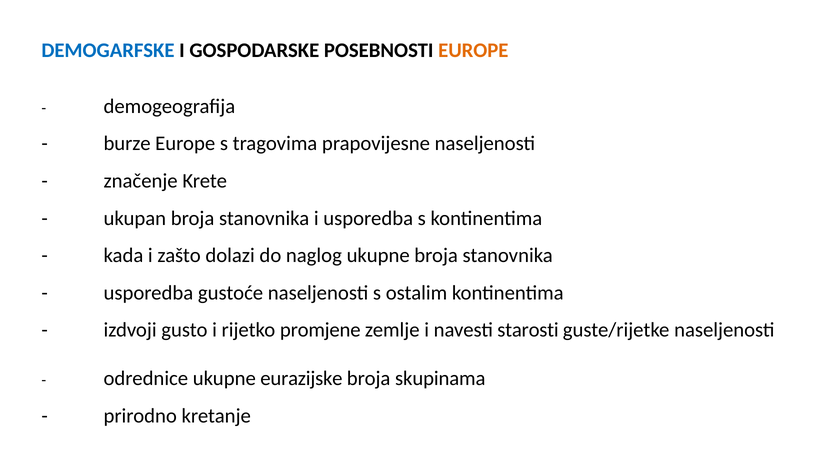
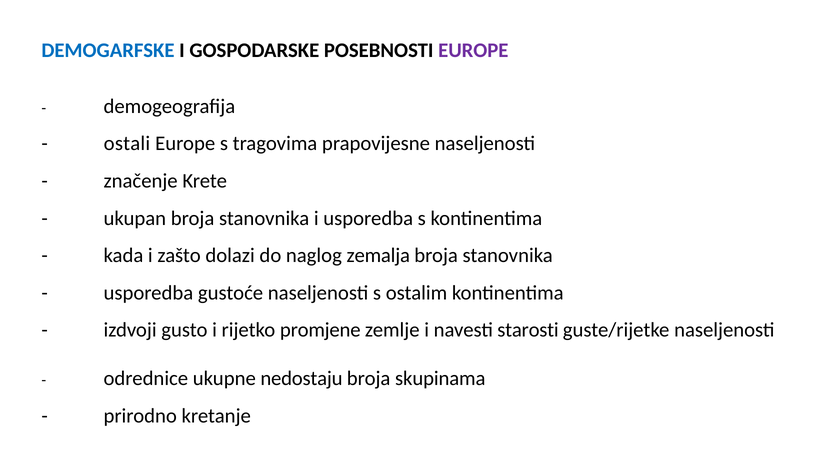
EUROPE colour: orange -> purple (473, 50)
burze: burze -> ostali (127, 144)
naglog ukupne: ukupne -> zemalja (378, 256)
eurazijske: eurazijske -> nedostaju (301, 379)
